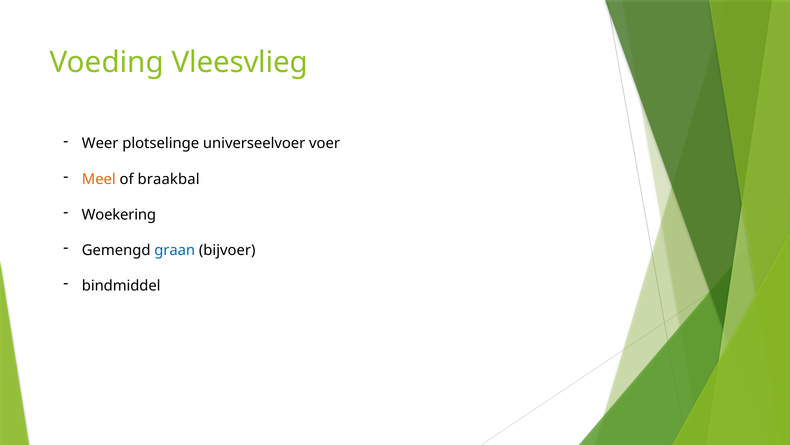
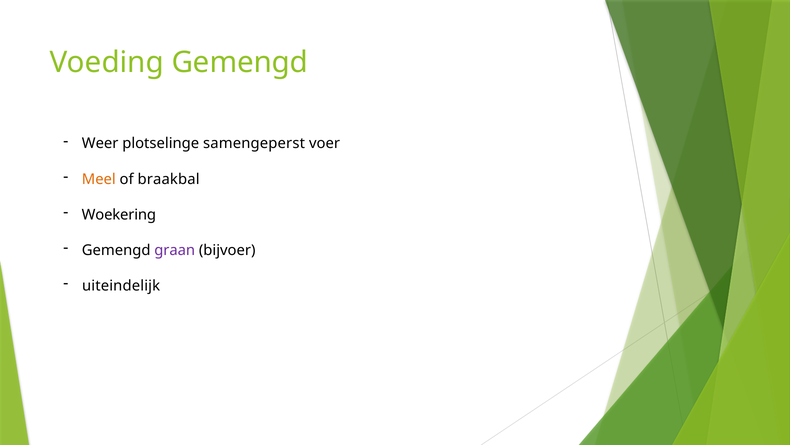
Voeding Vleesvlieg: Vleesvlieg -> Gemengd (240, 62)
universeelvoer: universeelvoer -> samengeperst (254, 143)
graan colour: blue -> purple (175, 250)
bindmiddel: bindmiddel -> uiteindelijk (121, 286)
